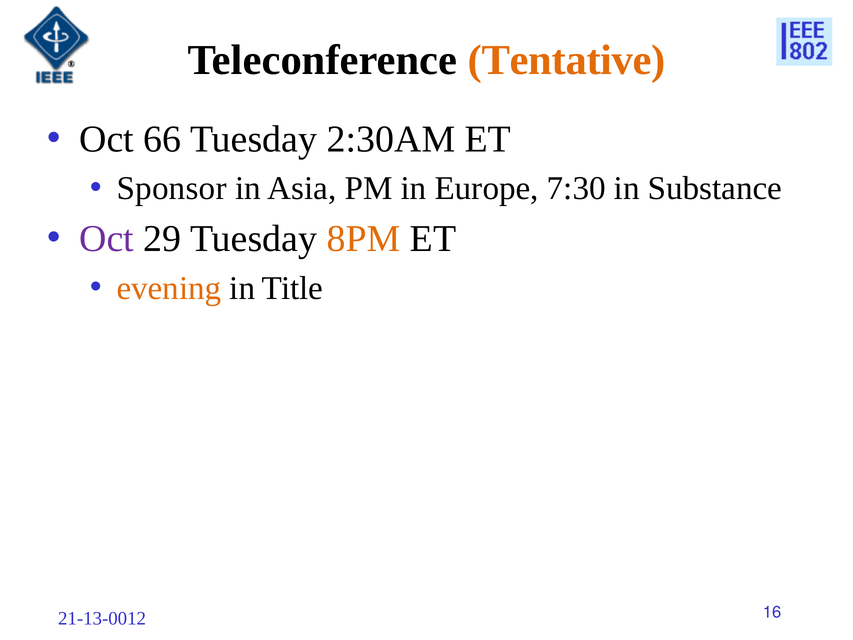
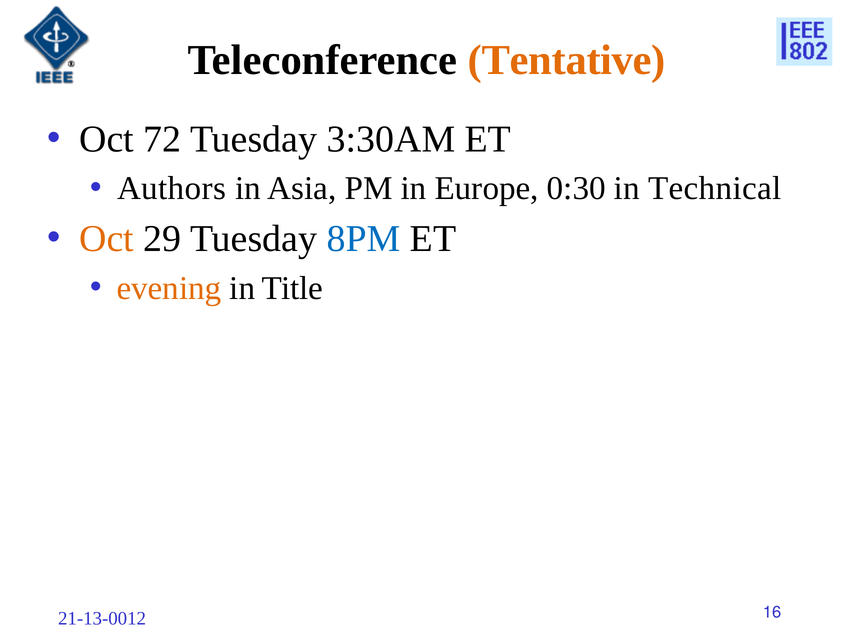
66: 66 -> 72 (162, 139)
2:30AM: 2:30AM -> 3:30AM (391, 139)
Sponsor: Sponsor -> Authors (171, 188)
7:30: 7:30 -> 0:30 (576, 188)
Substance: Substance -> Technical (715, 188)
Oct colour: purple -> orange (107, 239)
8PM colour: orange -> blue (364, 239)
